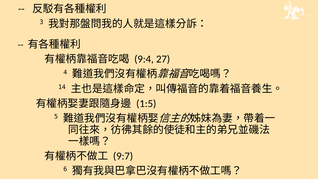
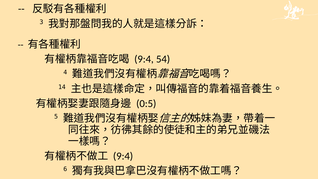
27: 27 -> 54 (163, 59)
1:5: 1:5 -> 0:5 (146, 103)
9:7: 9:7 -> 9:4 (123, 156)
